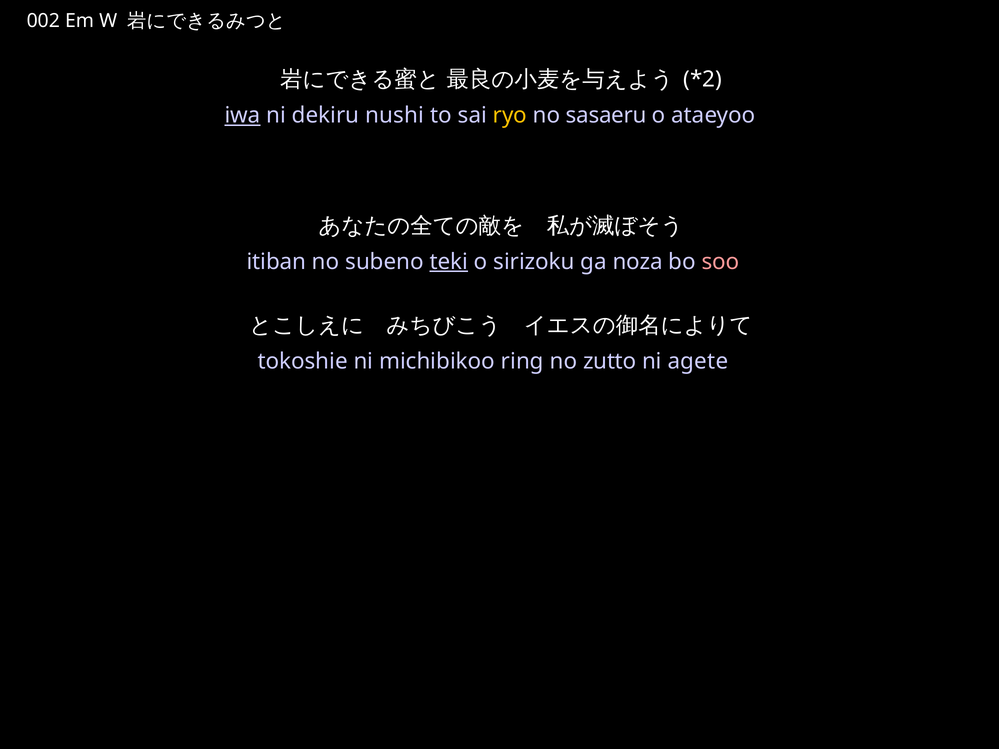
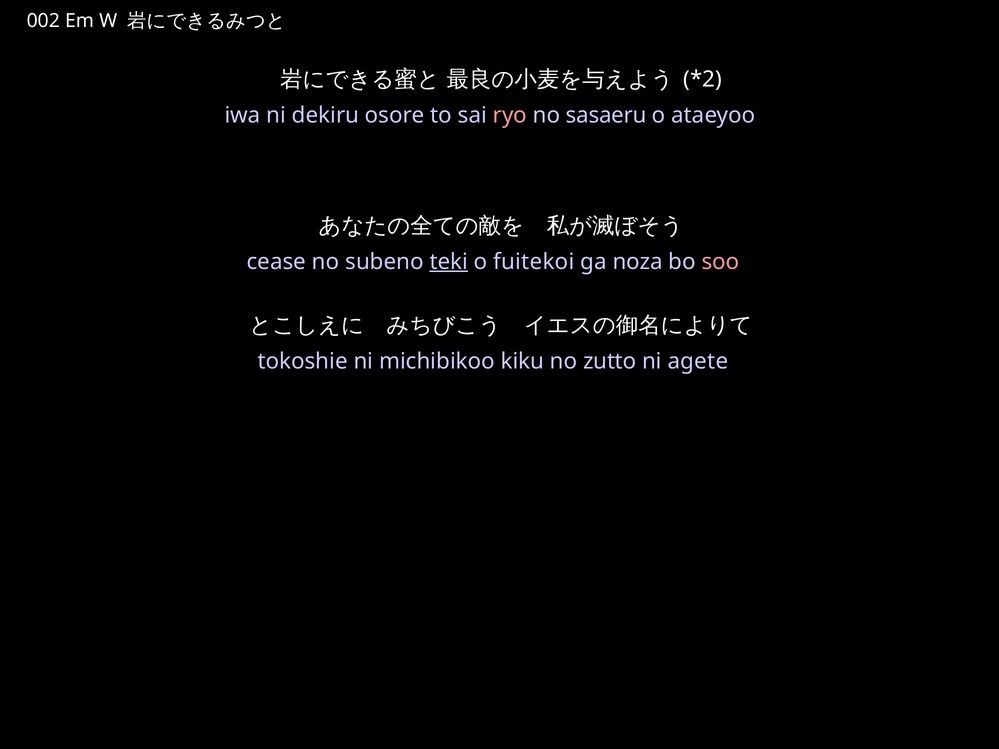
iwa underline: present -> none (243, 115)
nushi: nushi -> osore (395, 115)
ryo colour: yellow -> pink (510, 115)
itiban: itiban -> cease (276, 262)
sirizoku: sirizoku -> fuitekoi (534, 262)
ring: ring -> kiku (522, 361)
